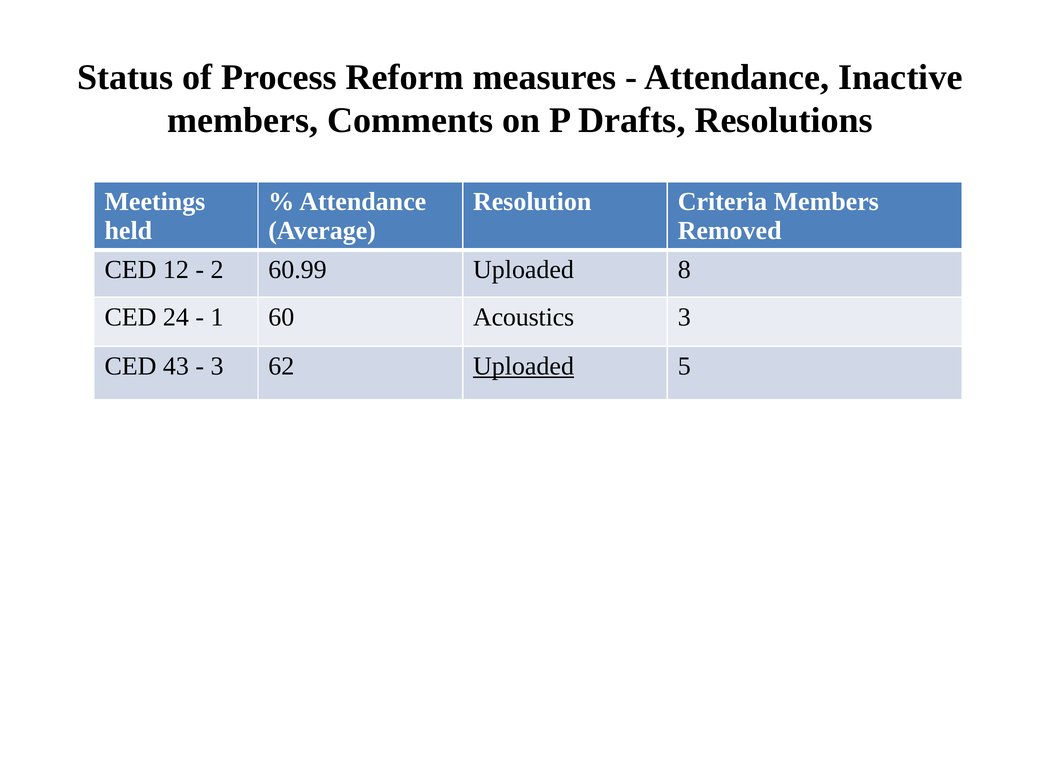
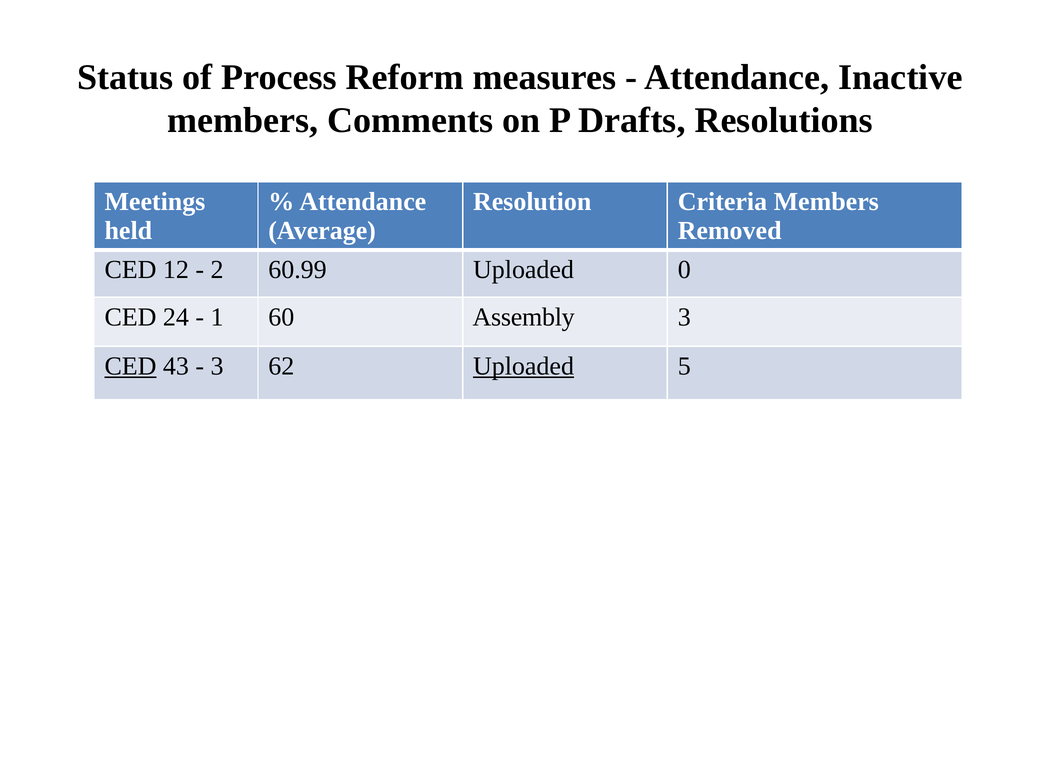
8: 8 -> 0 (684, 270)
Acoustics: Acoustics -> Assembly (524, 317)
CED underline: none -> present (130, 366)
